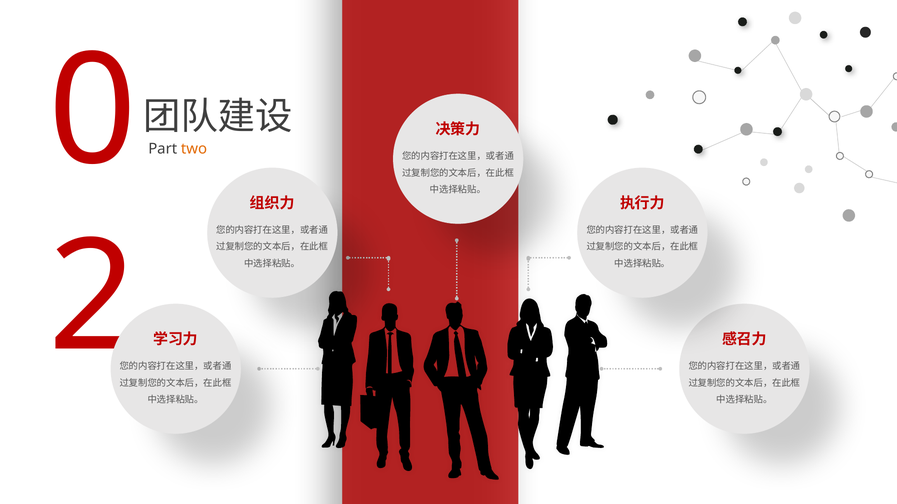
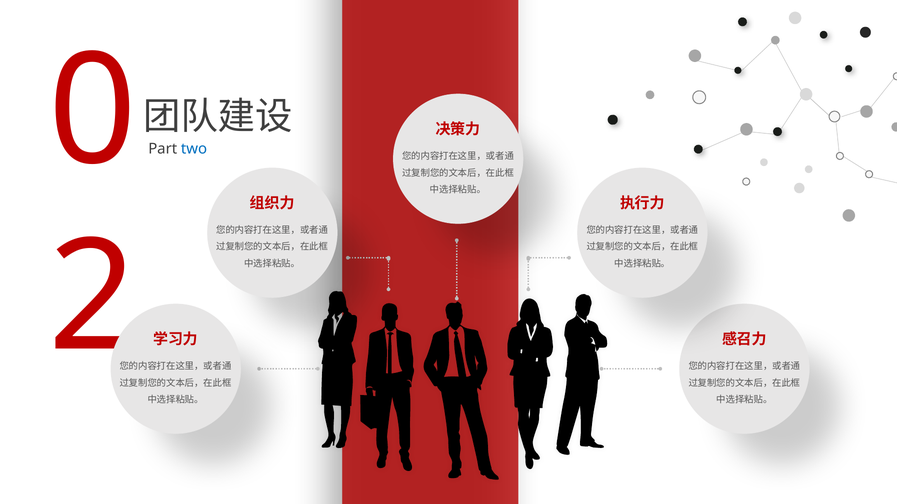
two colour: orange -> blue (194, 149)
